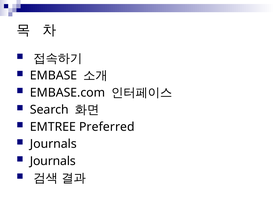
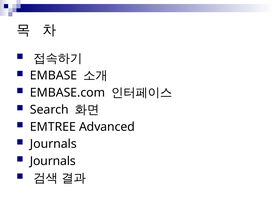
Preferred: Preferred -> Advanced (107, 127)
